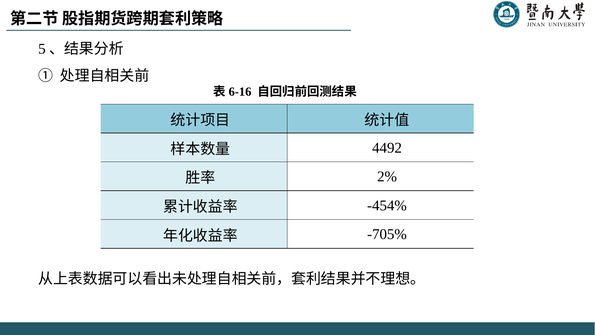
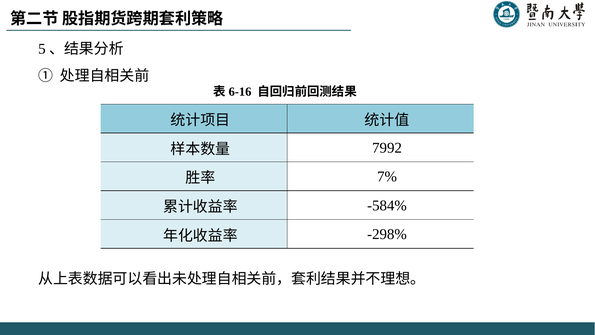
4492: 4492 -> 7992 (387, 148)
2%: 2% -> 7% (387, 177)
-454%: -454% -> -584% (387, 205)
-705%: -705% -> -298% (387, 234)
